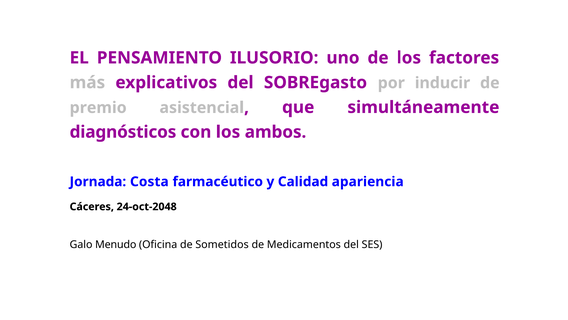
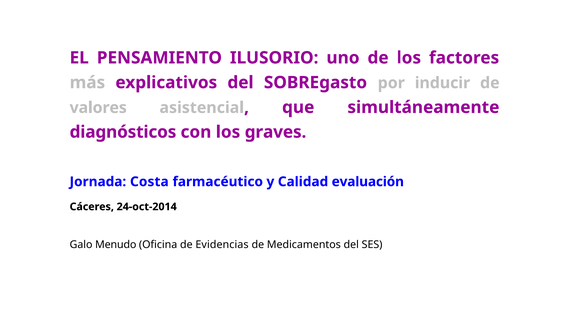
premio: premio -> valores (98, 108)
ambos: ambos -> graves (276, 132)
apariencia: apariencia -> evaluación (368, 181)
24-oct-2048: 24-oct-2048 -> 24-oct-2014 (147, 206)
Sometidos: Sometidos -> Evidencias (222, 244)
